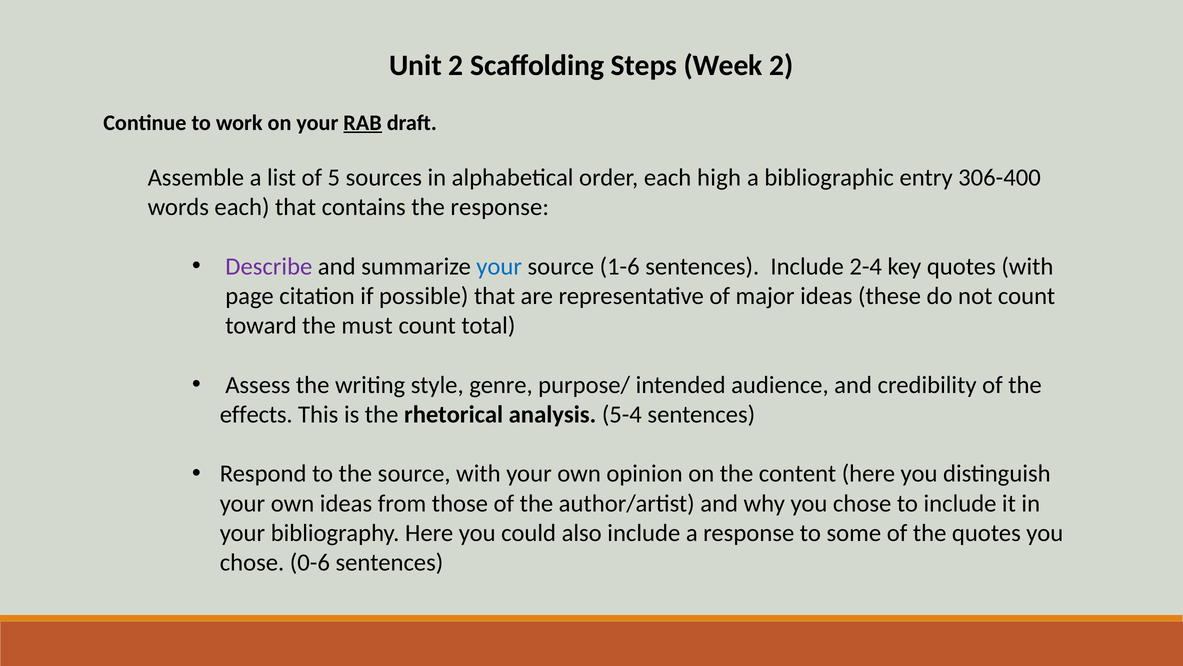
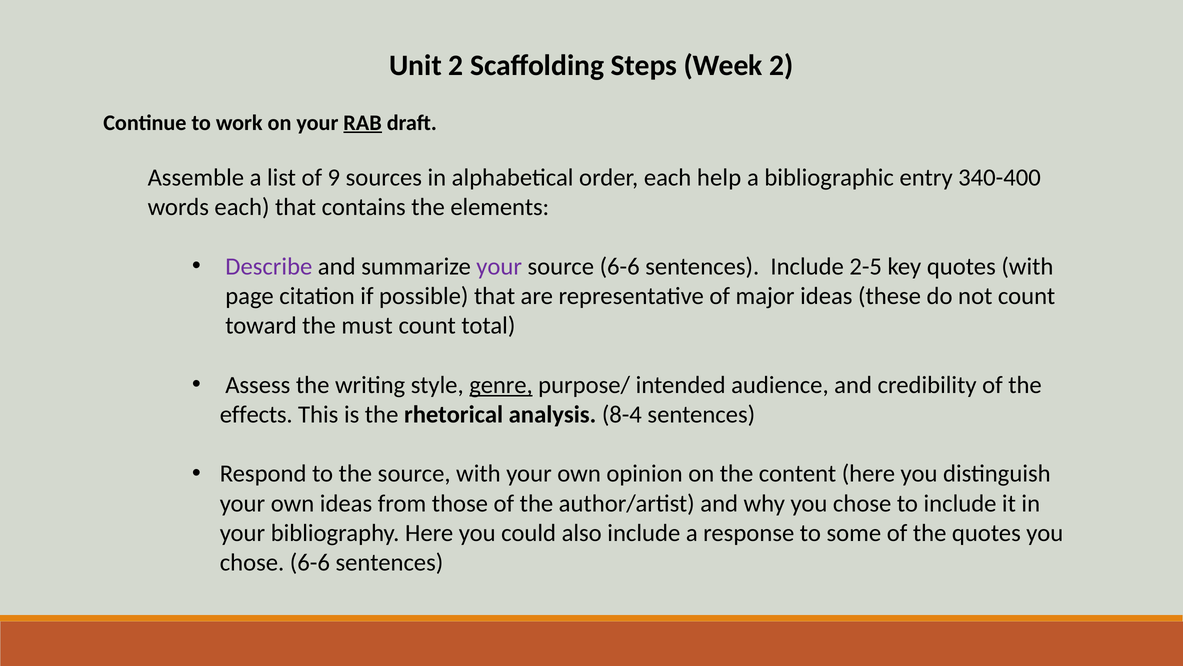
5: 5 -> 9 (334, 178)
high: high -> help (719, 178)
306-400: 306-400 -> 340-400 (1000, 178)
the response: response -> elements (500, 207)
your colour: blue -> purple (499, 266)
source 1-6: 1-6 -> 6-6 (620, 266)
2-4: 2-4 -> 2-5 (866, 266)
genre underline: none -> present (501, 385)
5-4: 5-4 -> 8-4 (622, 414)
chose 0-6: 0-6 -> 6-6 (310, 562)
